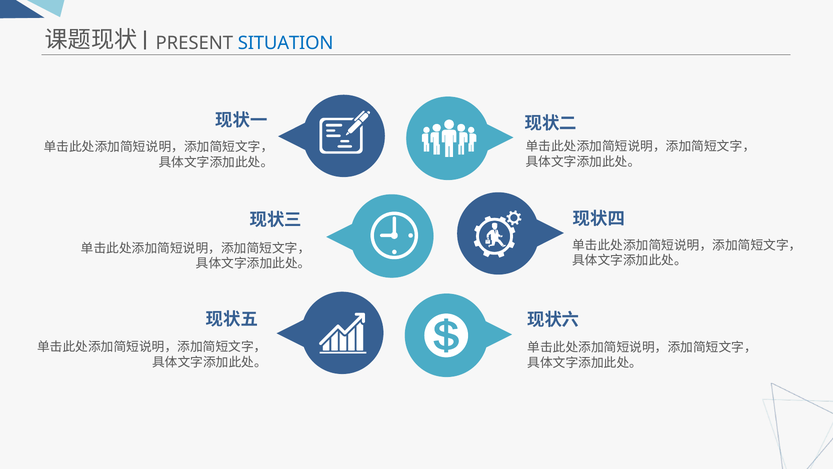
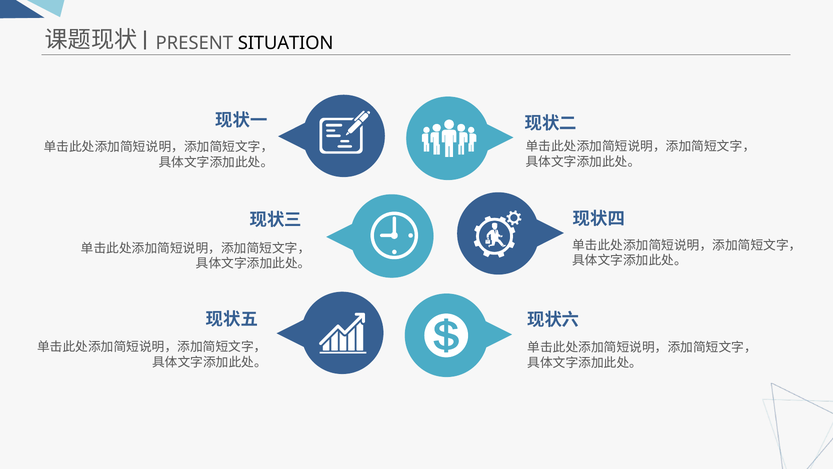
SITUATION colour: blue -> black (286, 43)
